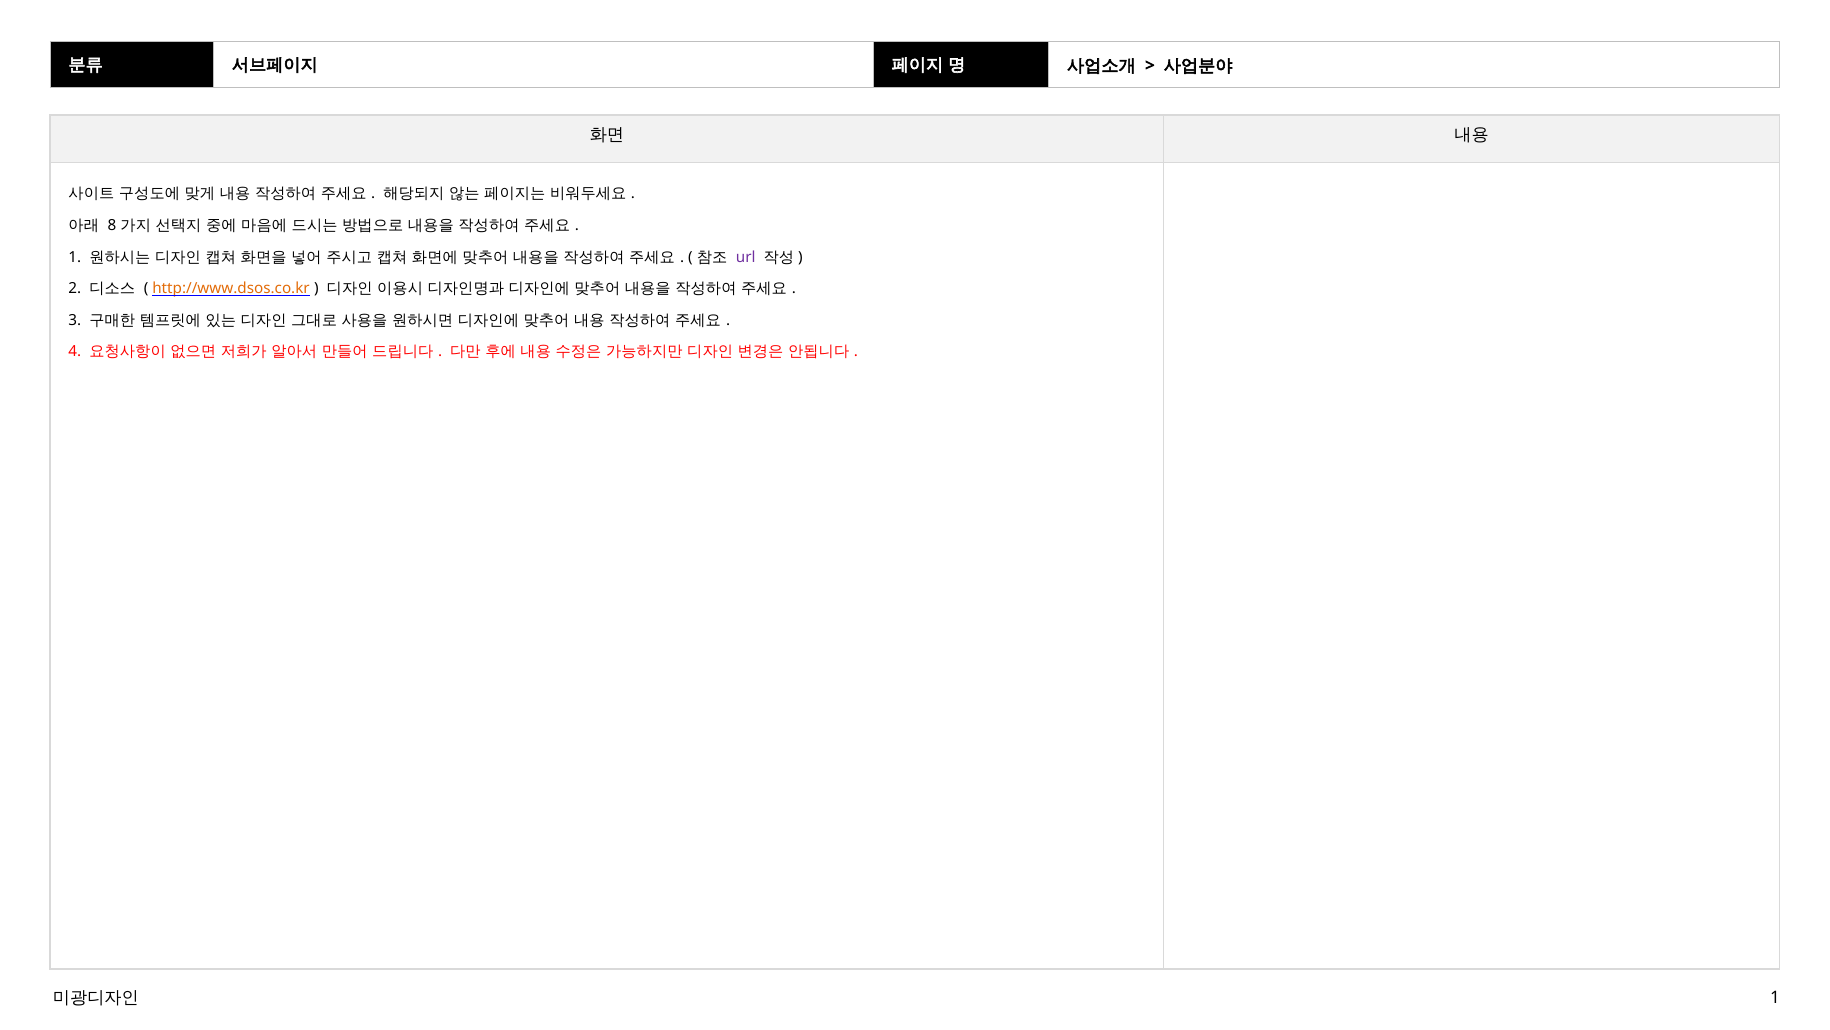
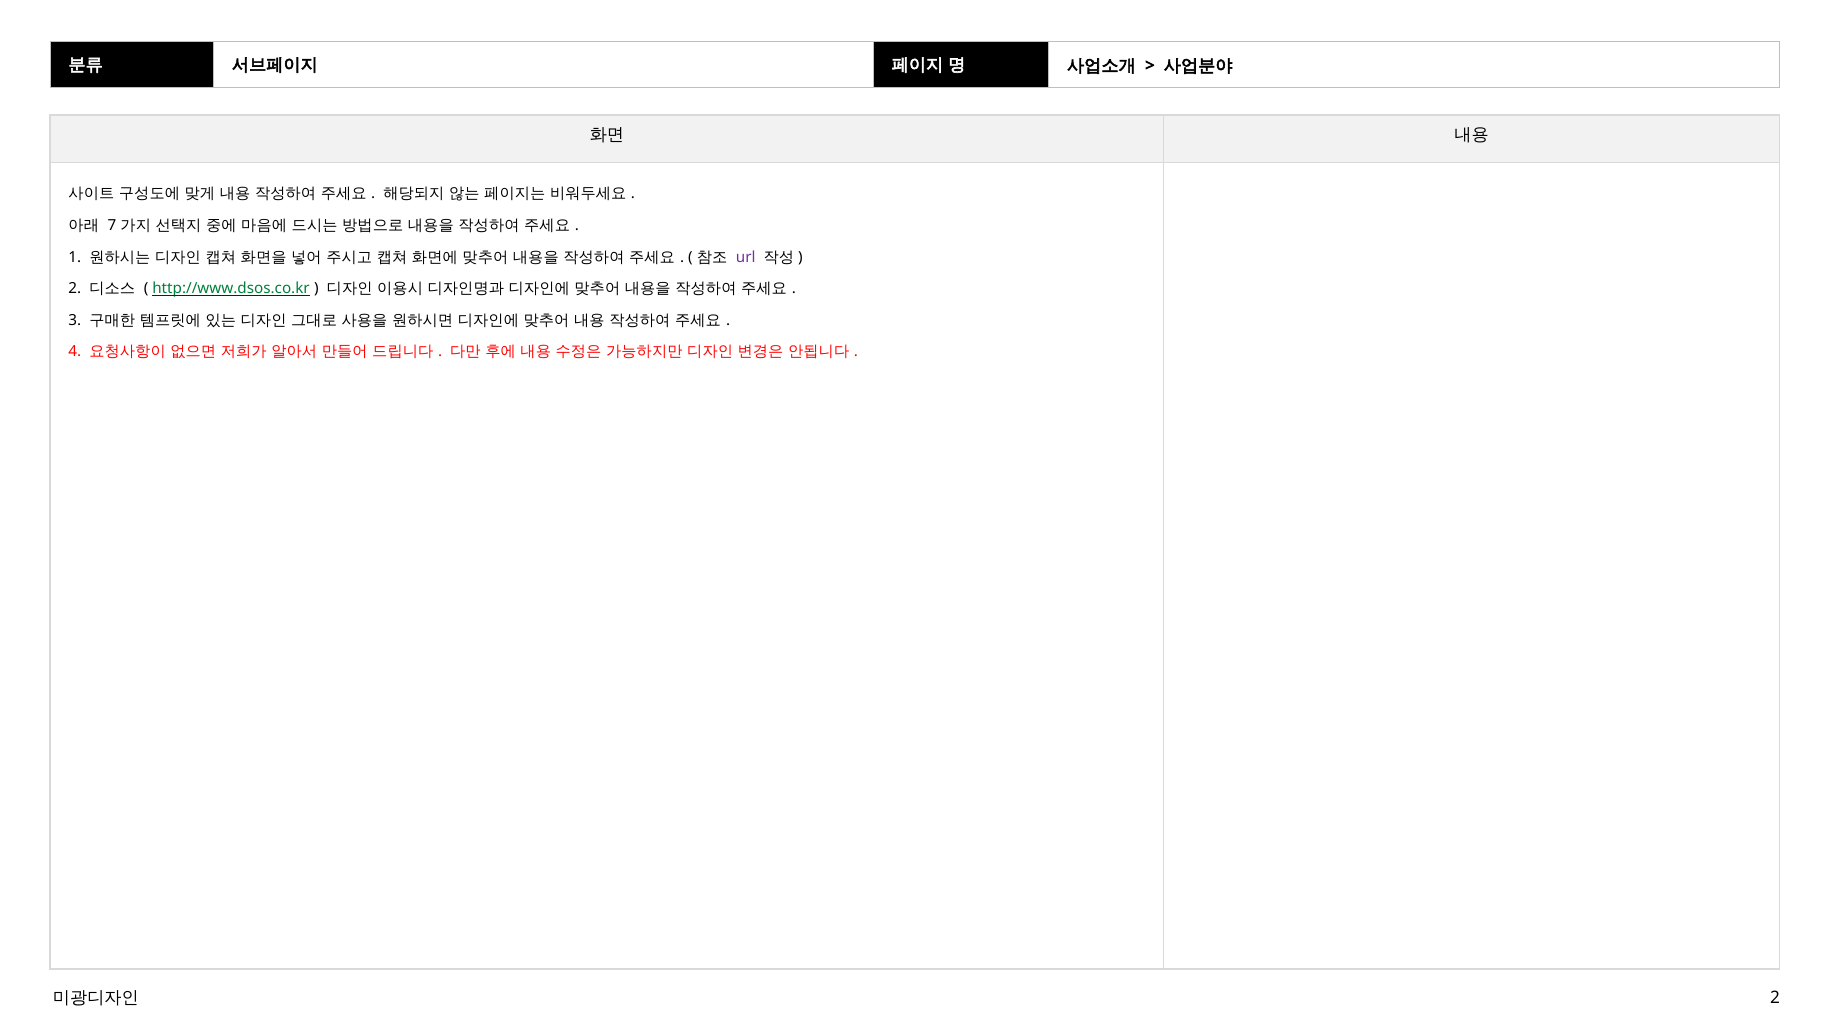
8: 8 -> 7 (112, 225)
http://www.dsos.co.kr colour: orange -> green (231, 289)
1: 1 -> 2 (1775, 998)
